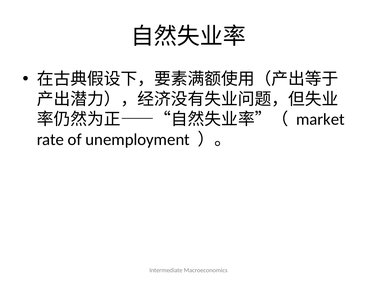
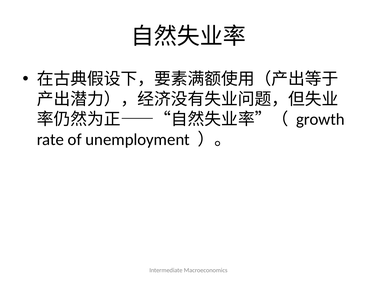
market: market -> growth (320, 119)
